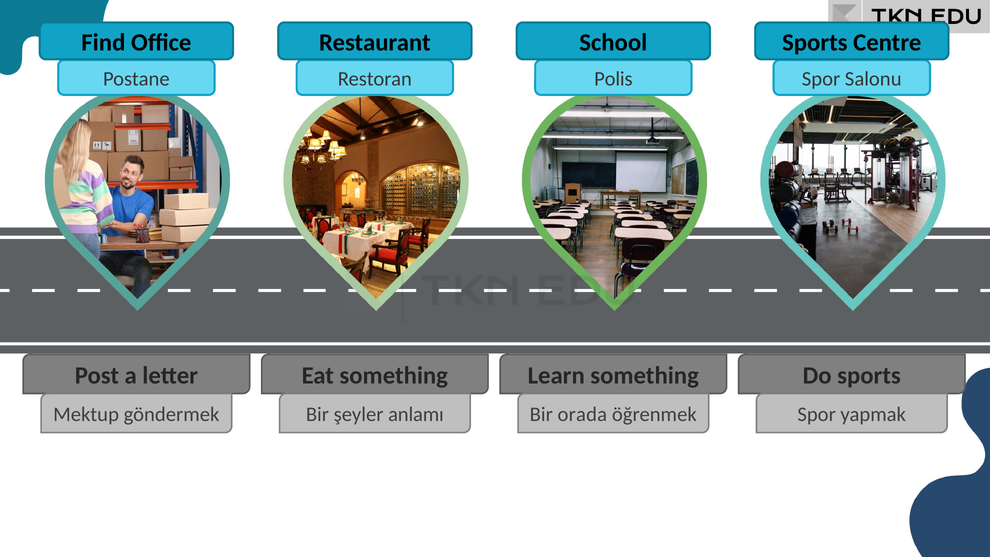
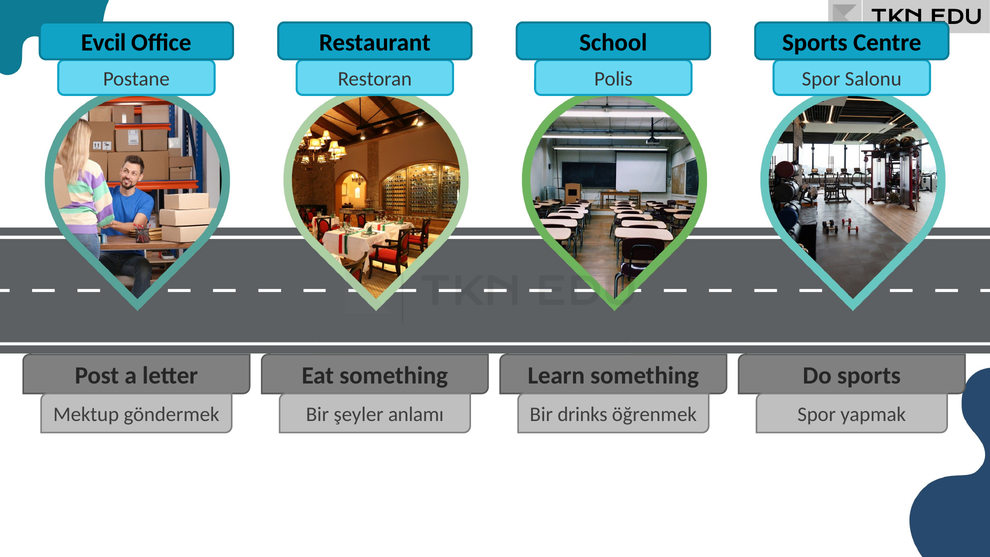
Find: Find -> Evcil (104, 43)
orada: orada -> drinks (583, 414)
